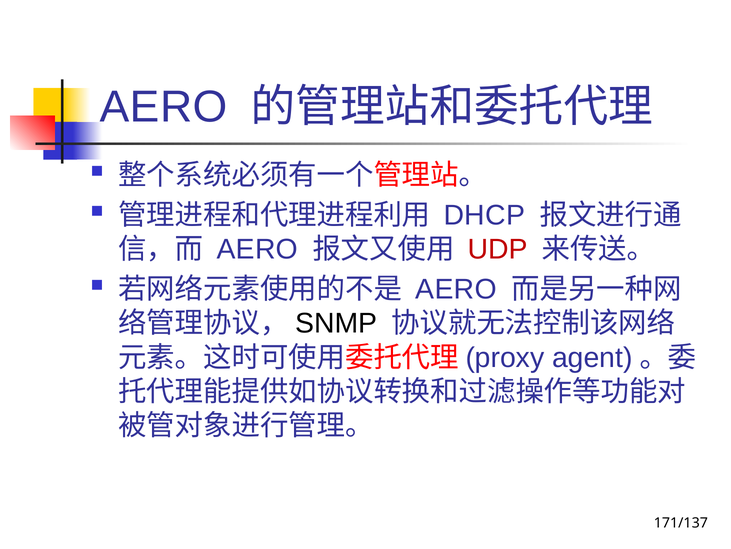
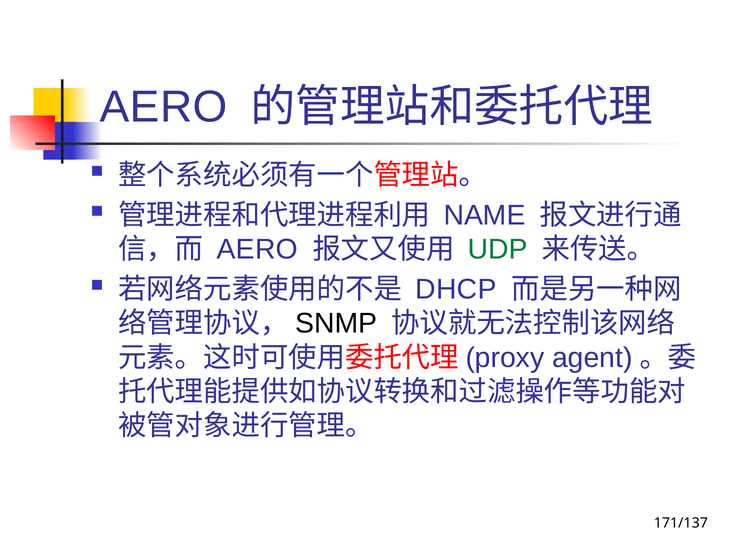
DHCP: DHCP -> NAME (485, 215)
UDP colour: red -> green (498, 249)
AERO: AERO -> DHCP (456, 289)
